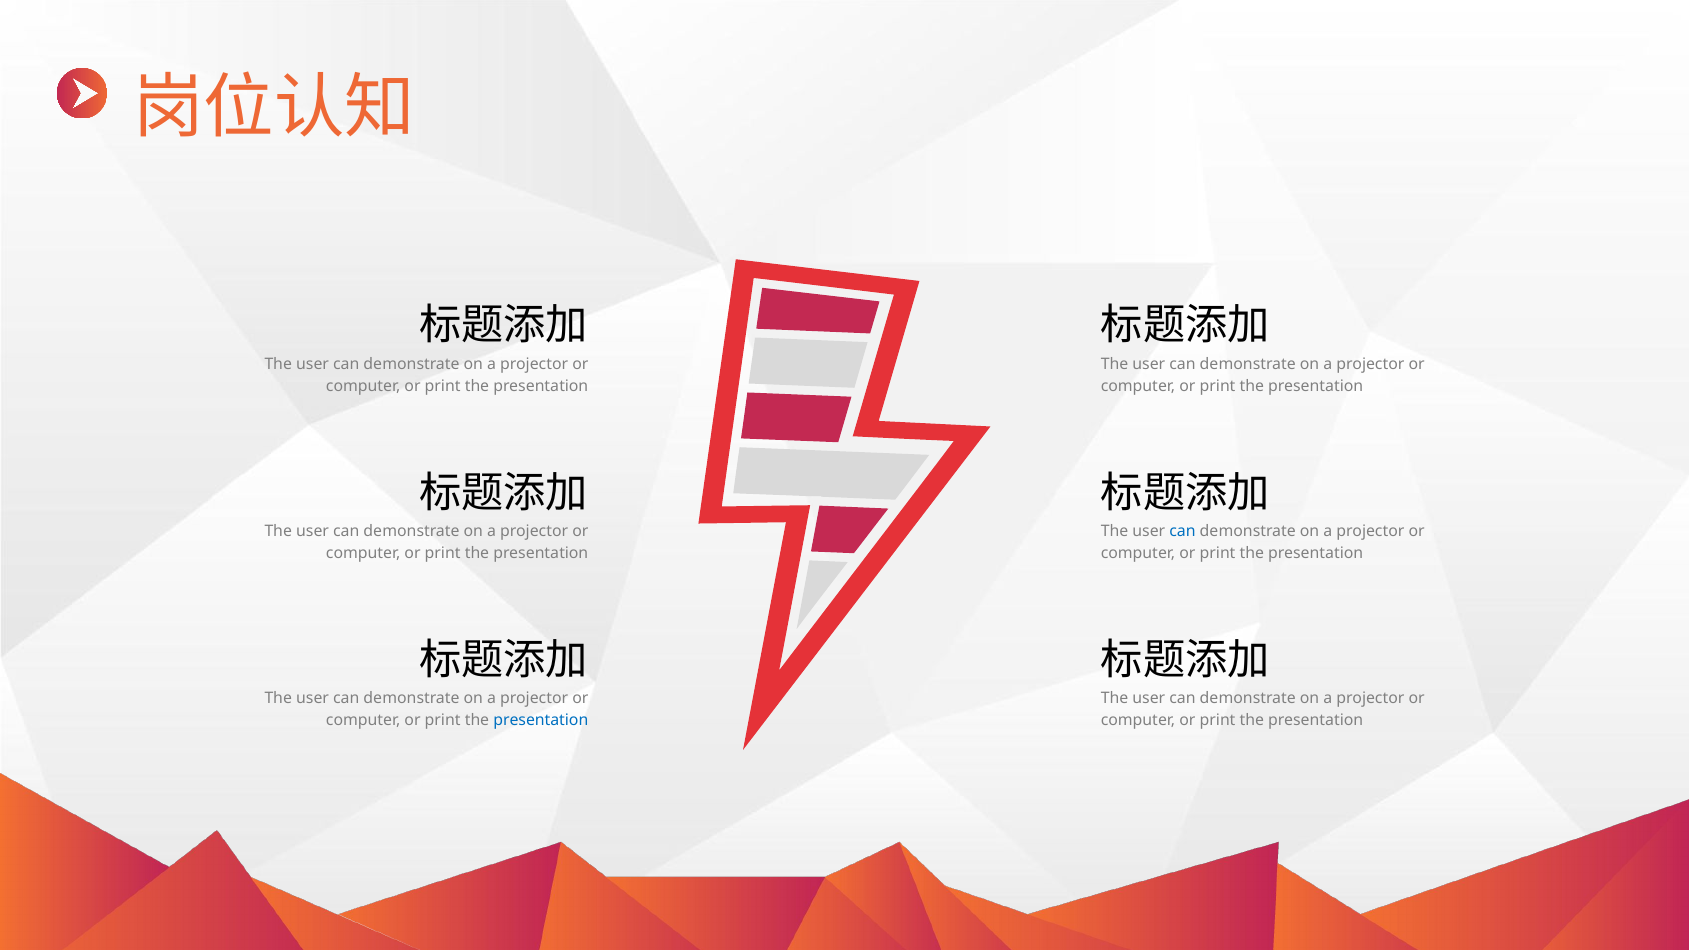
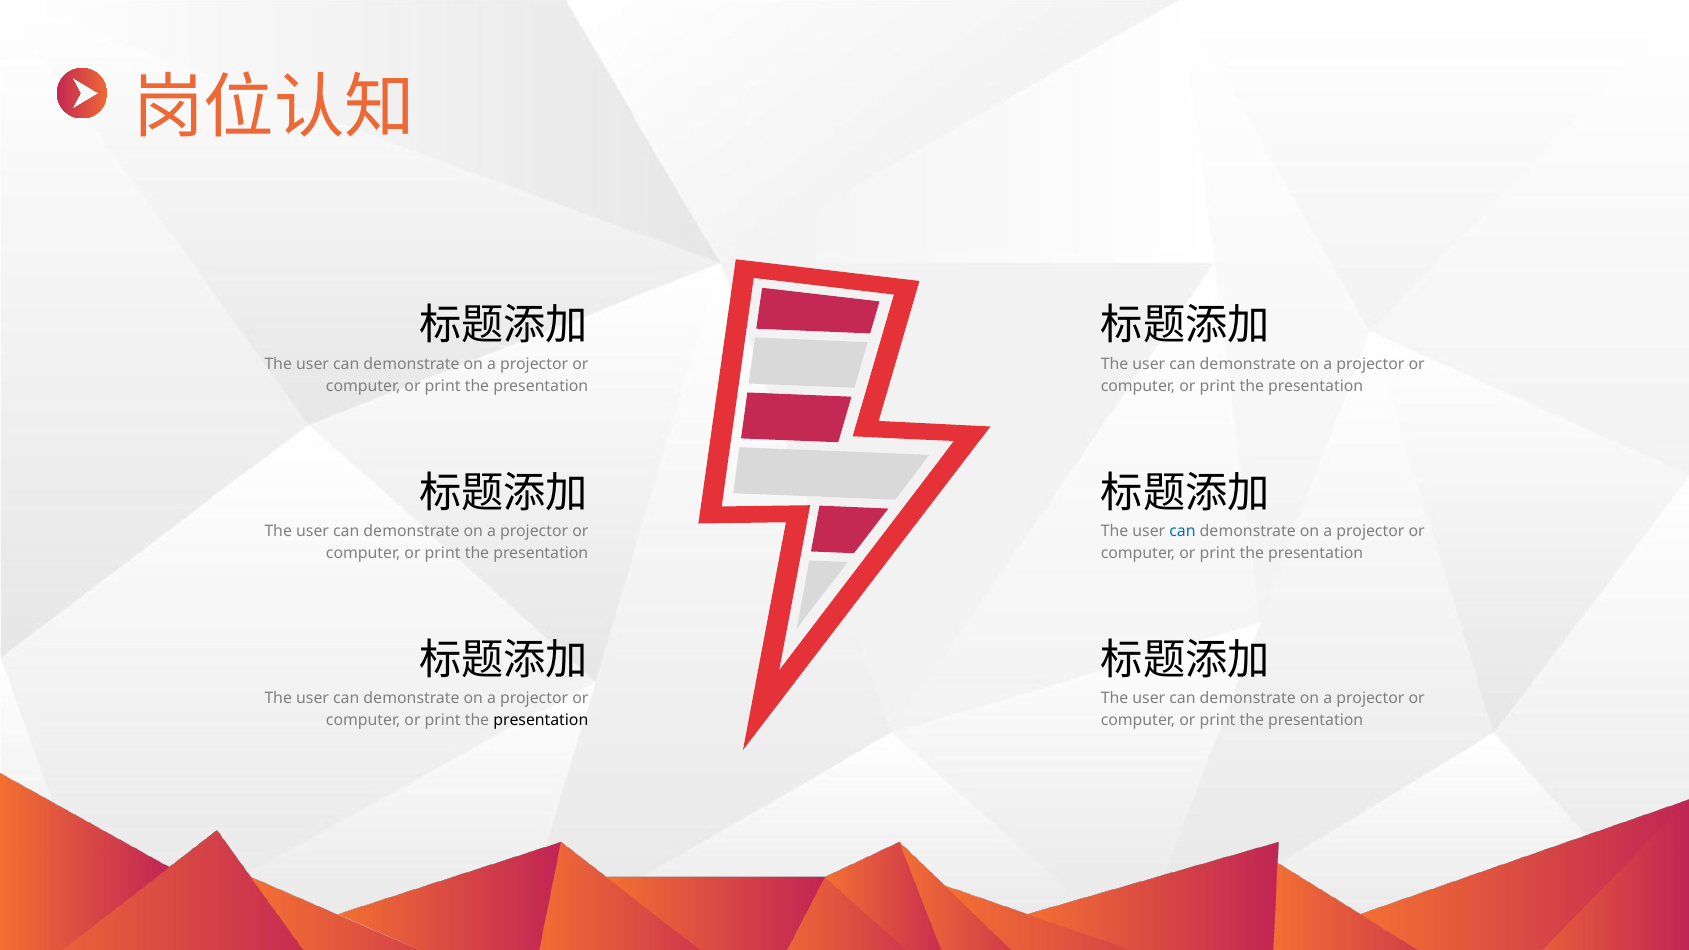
presentation colour: blue -> black (541, 720)
